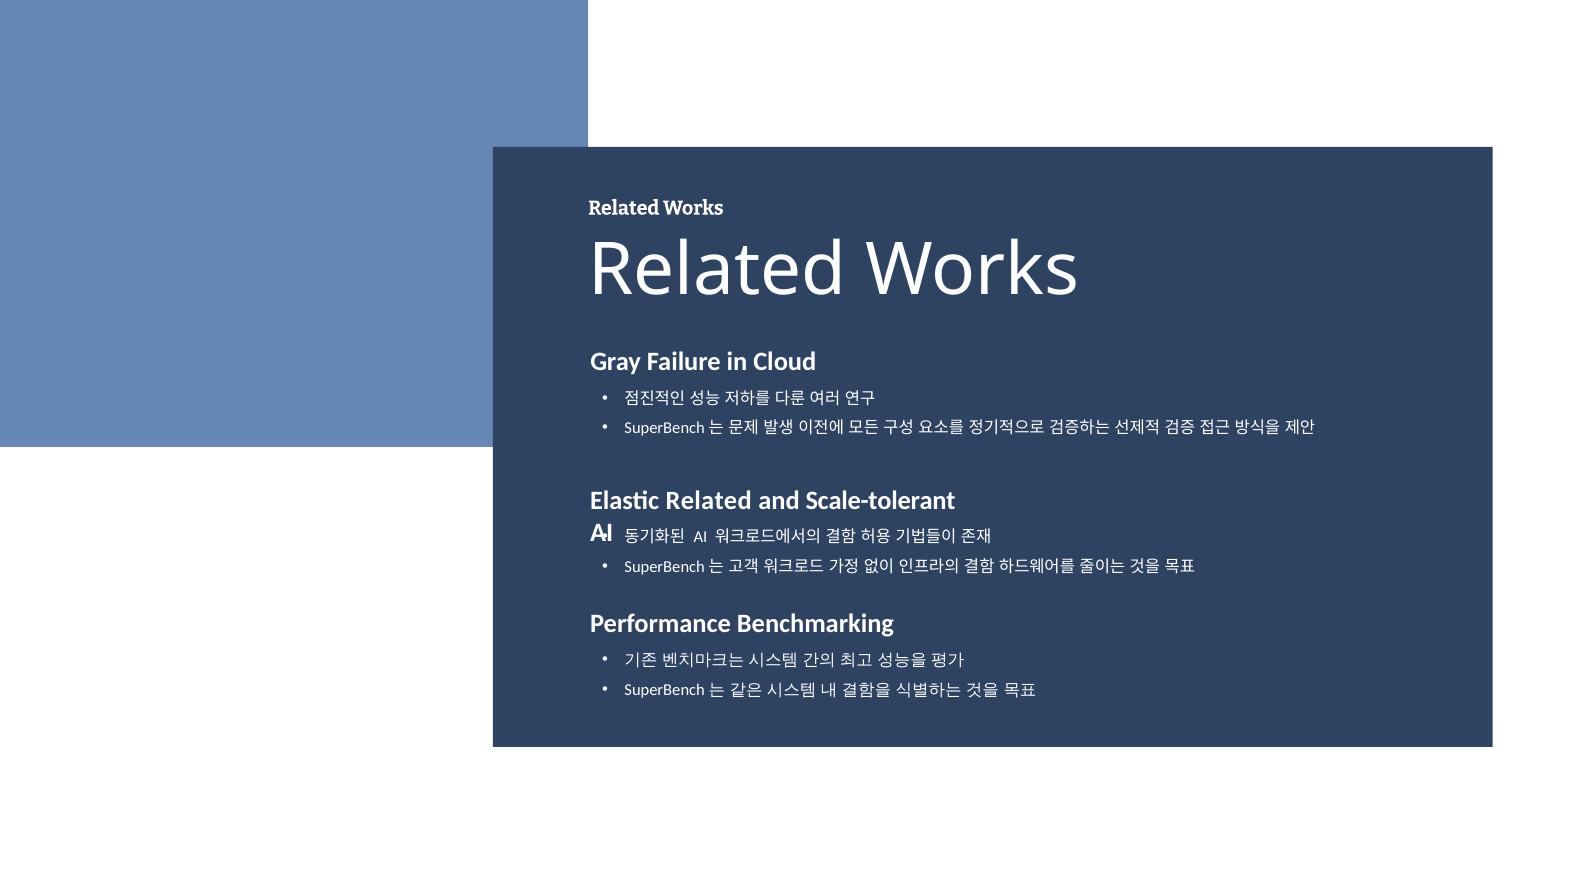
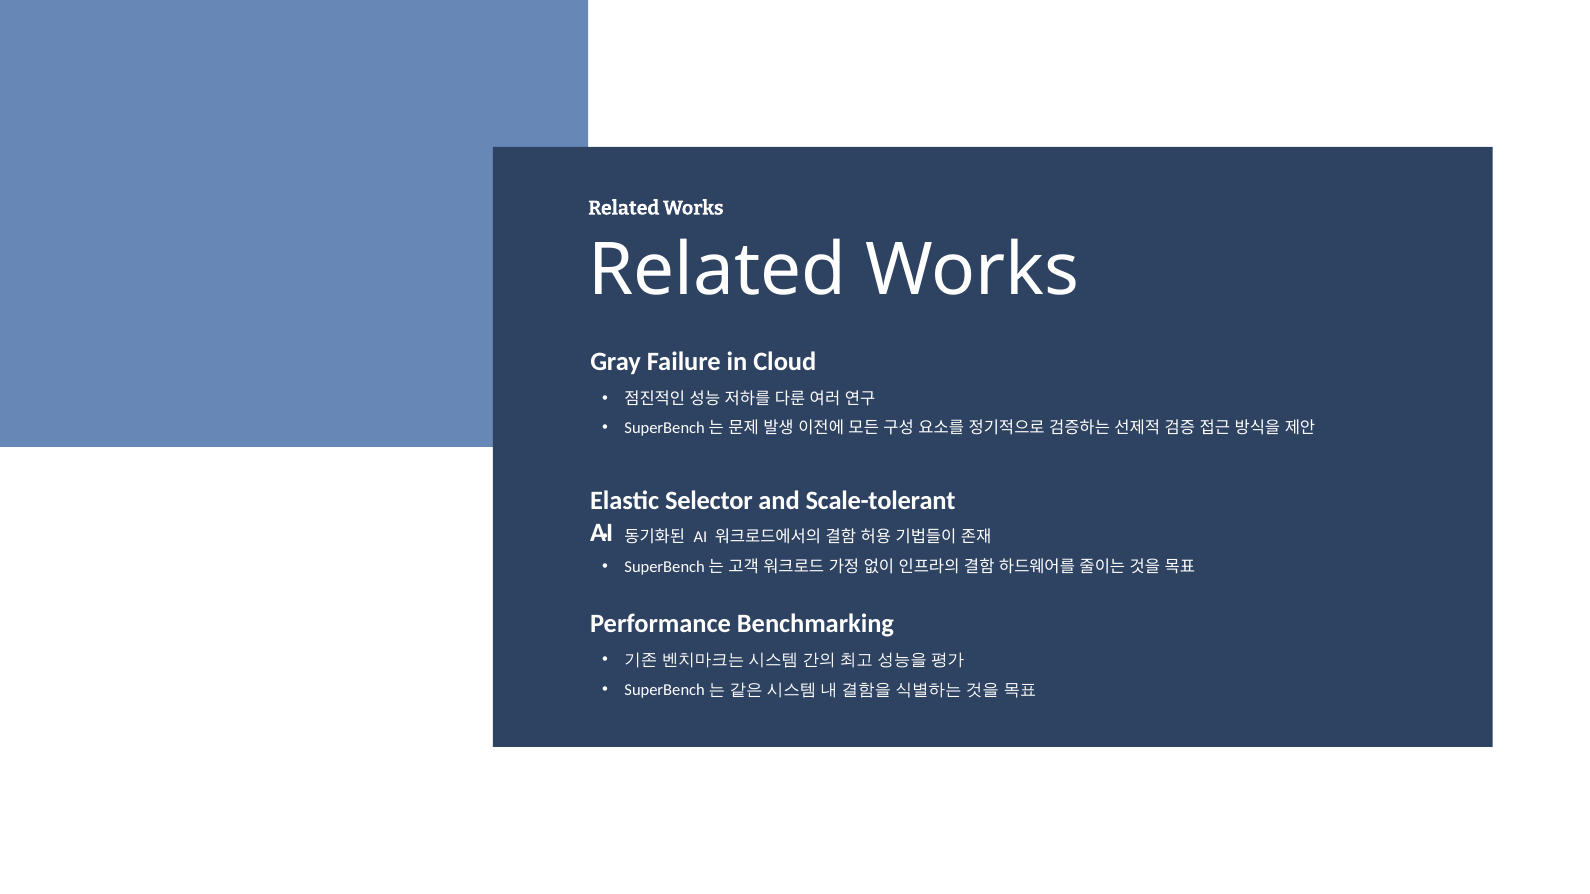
Elastic Related: Related -> Selector (709, 501)
